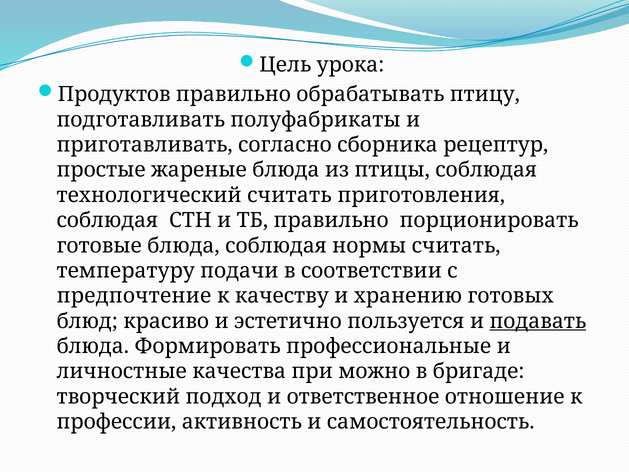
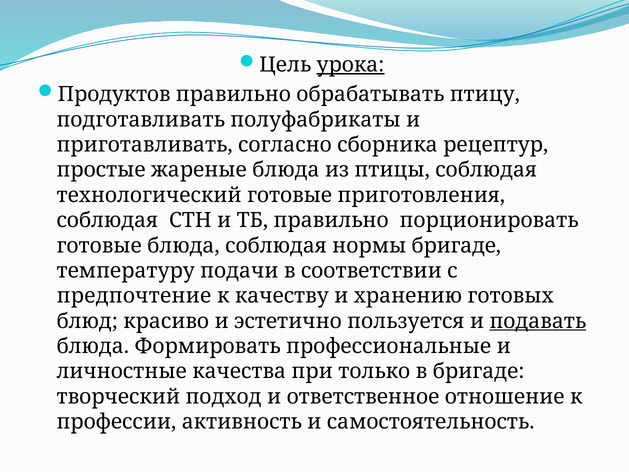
урока underline: none -> present (350, 65)
технологический считать: считать -> готовые (290, 195)
нормы считать: считать -> бригаде (456, 245)
можно: можно -> только (374, 371)
